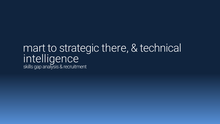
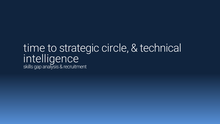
mart: mart -> time (34, 48)
there: there -> circle (115, 48)
